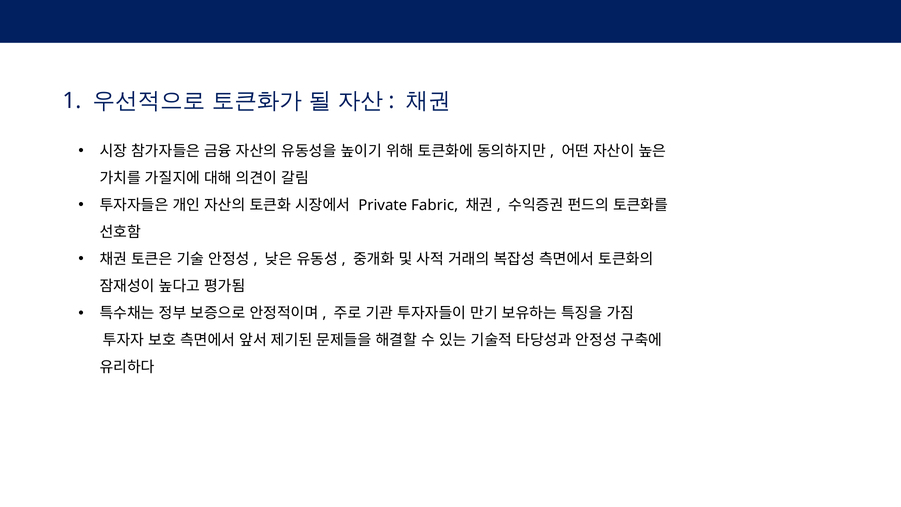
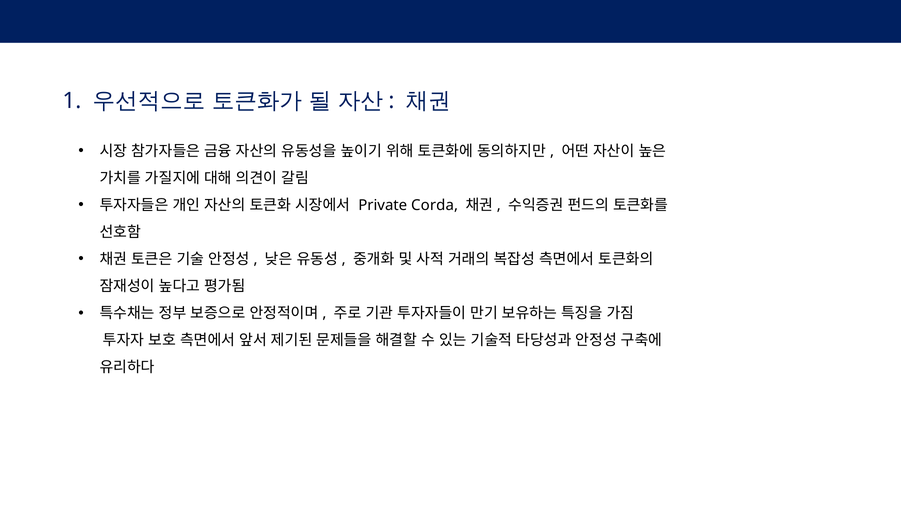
Fabric: Fabric -> Corda (435, 205)
